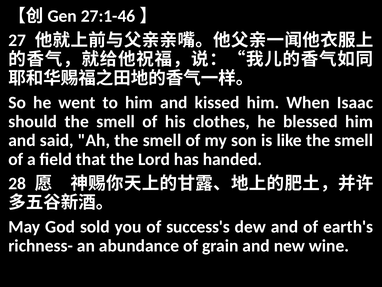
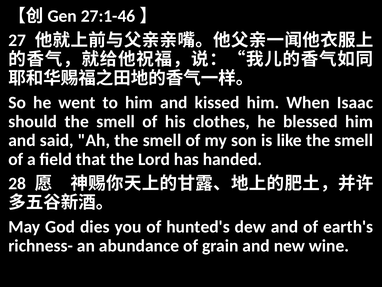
sold: sold -> dies (95, 226)
success's: success's -> hunted's (198, 226)
